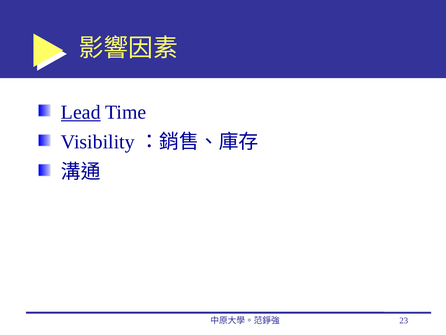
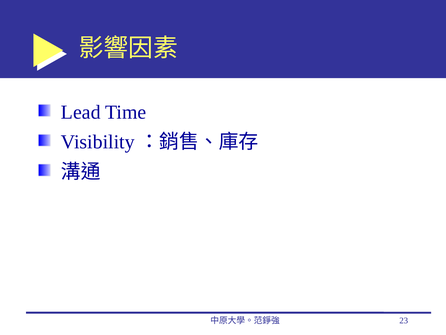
Lead underline: present -> none (81, 112)
